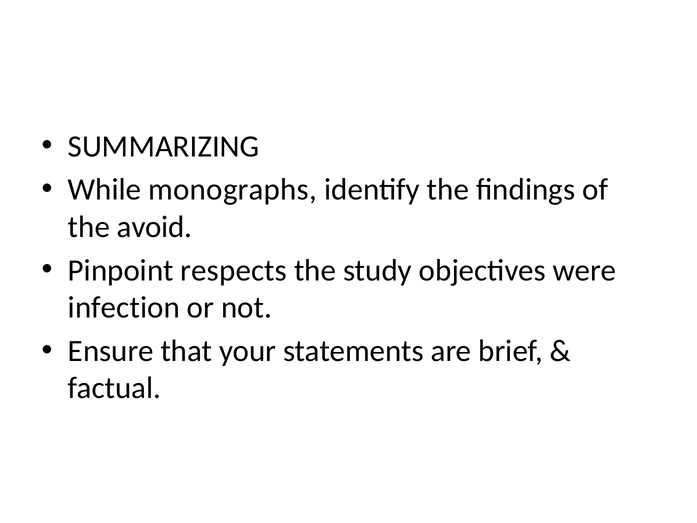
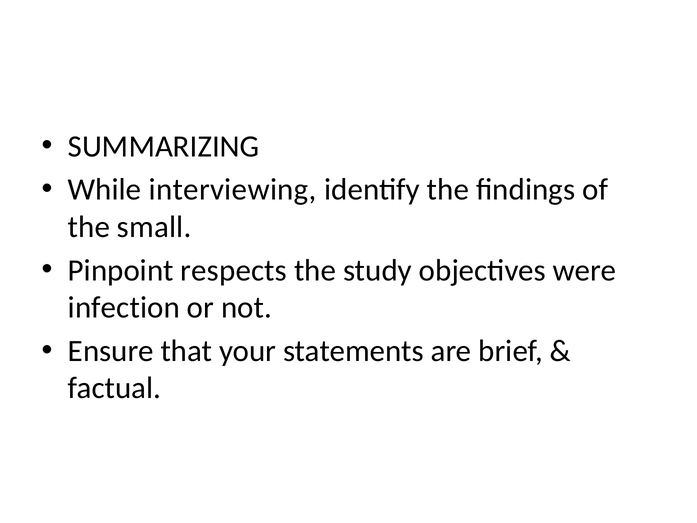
monographs: monographs -> interviewing (233, 190)
avoid: avoid -> small (154, 227)
